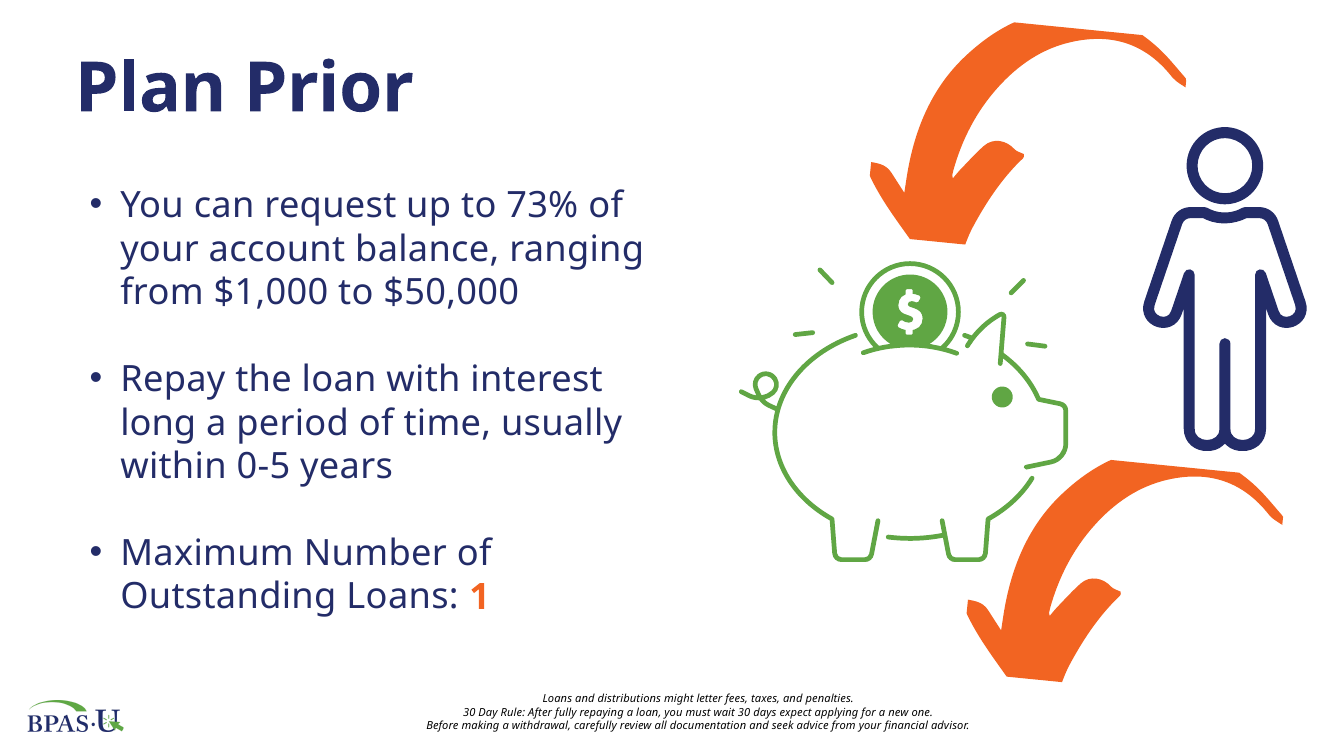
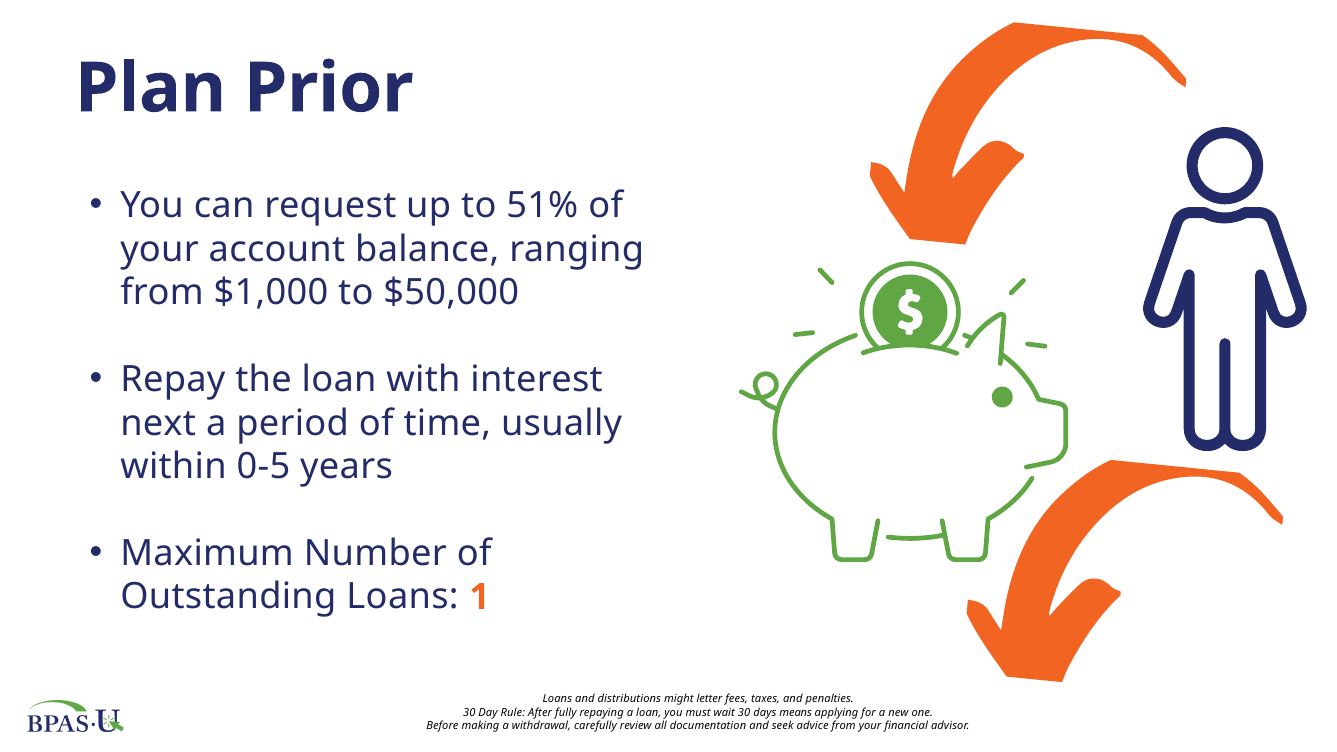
73%: 73% -> 51% (542, 206)
long: long -> next (158, 423)
expect: expect -> means (796, 712)
